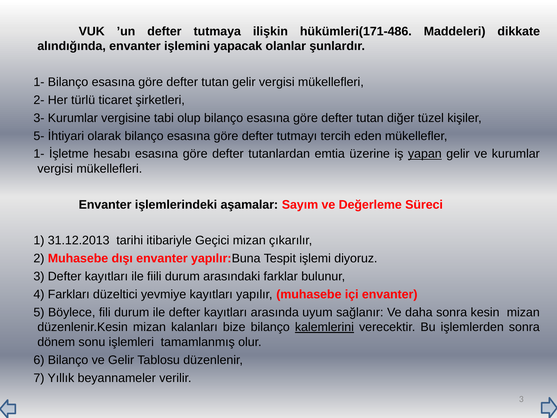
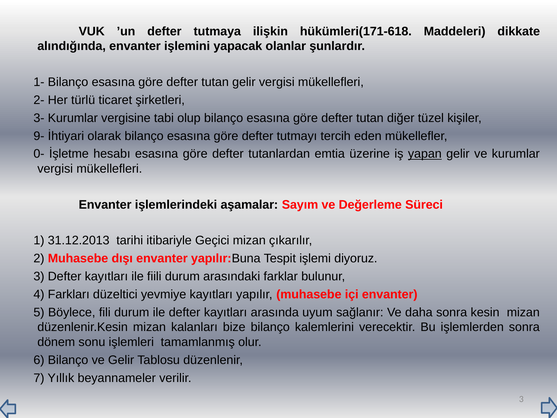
hükümleri(171-486: hükümleri(171-486 -> hükümleri(171-618 (356, 31)
5-: 5- -> 9- (39, 136)
1-: 1- -> 0- (39, 154)
kalemlerini underline: present -> none (324, 327)
